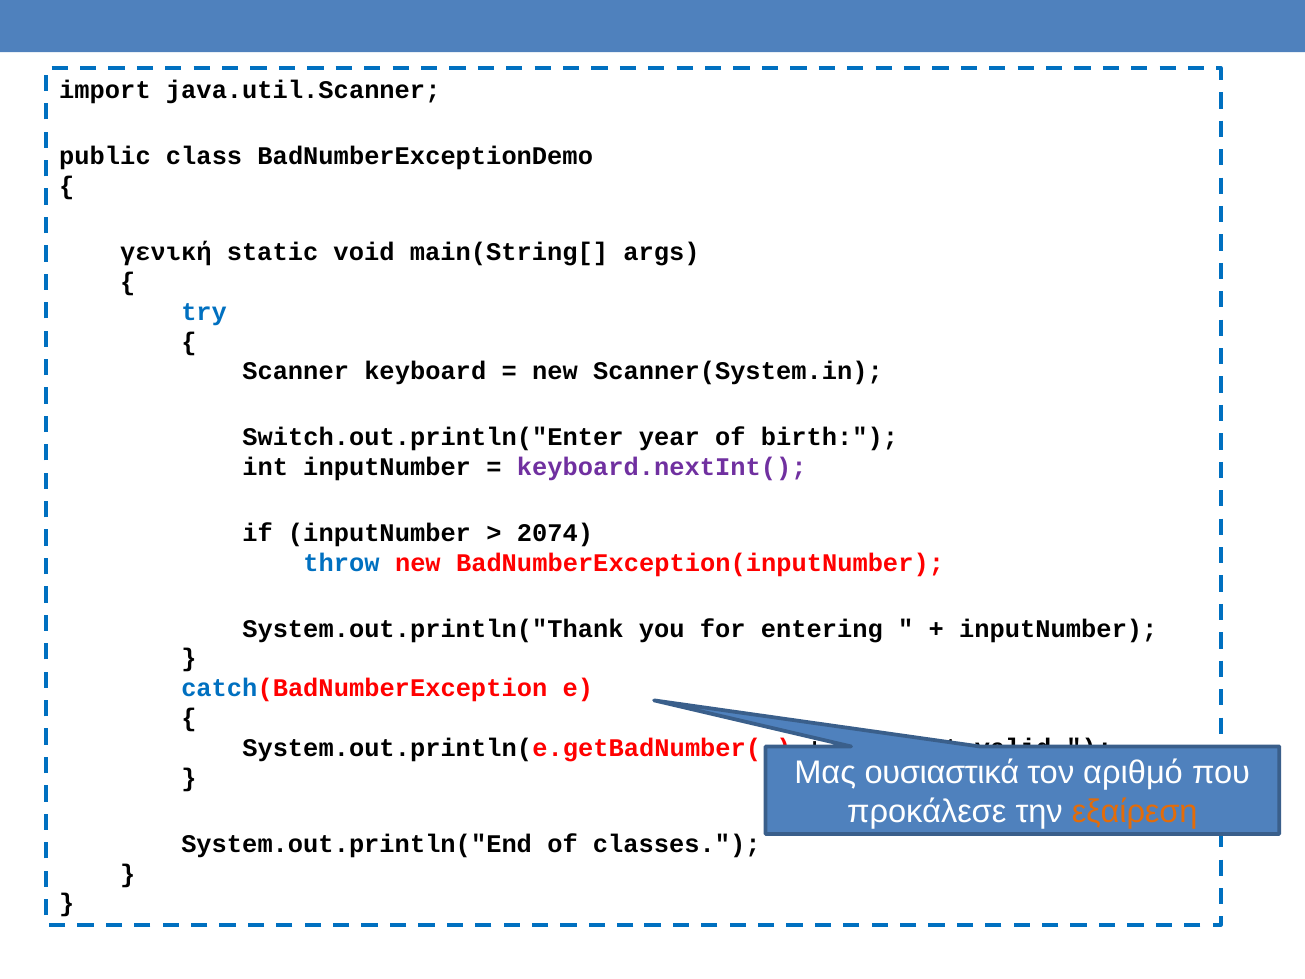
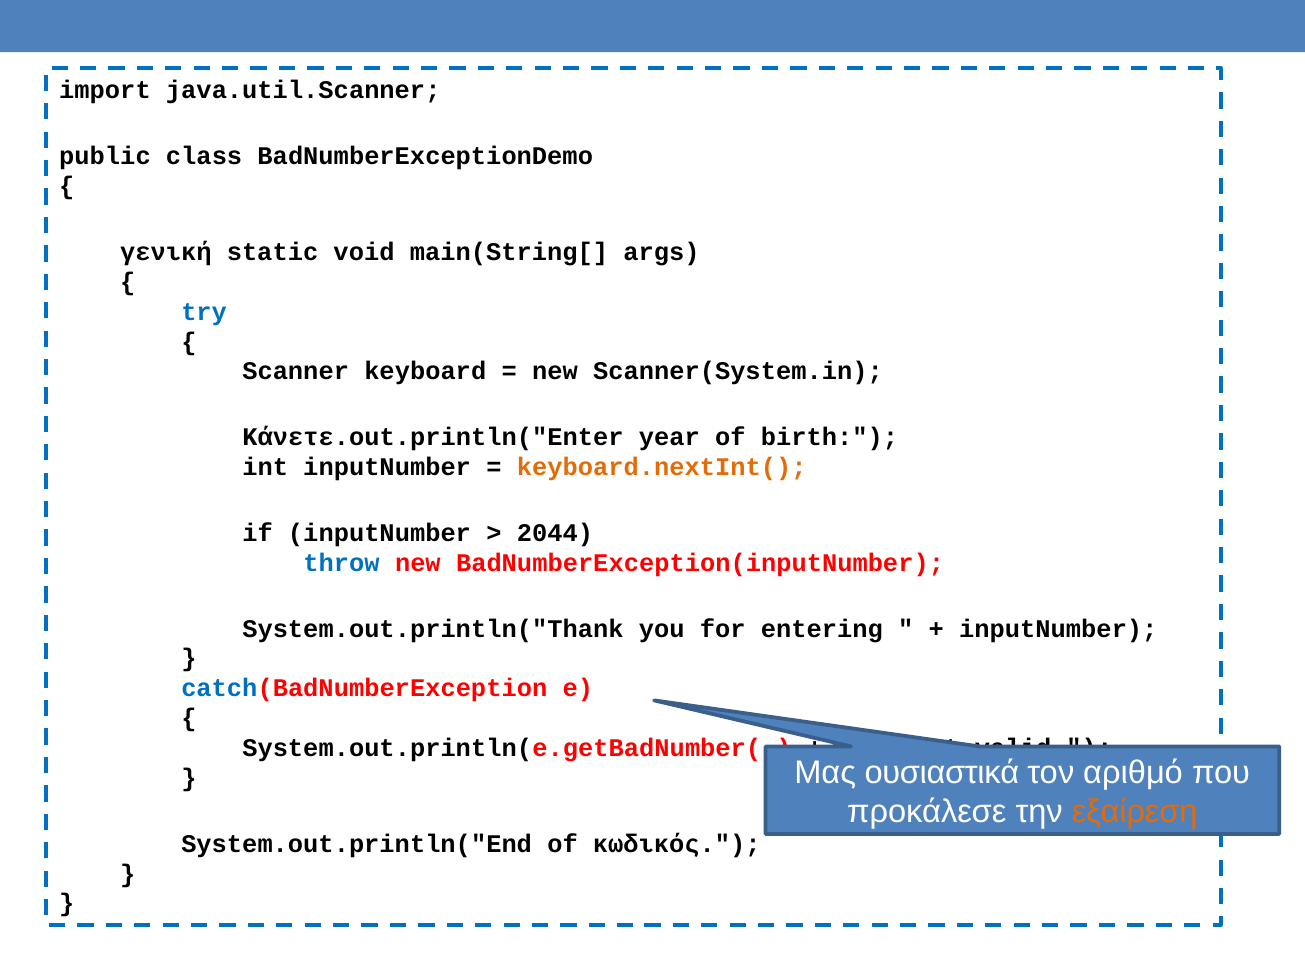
Switch.out.println("Enter: Switch.out.println("Enter -> Κάνετε.out.println("Enter (433, 437)
keyboard.nextInt( colour: purple -> orange (662, 467)
2074: 2074 -> 2044 (555, 533)
classes: classes -> κωδικός (677, 844)
